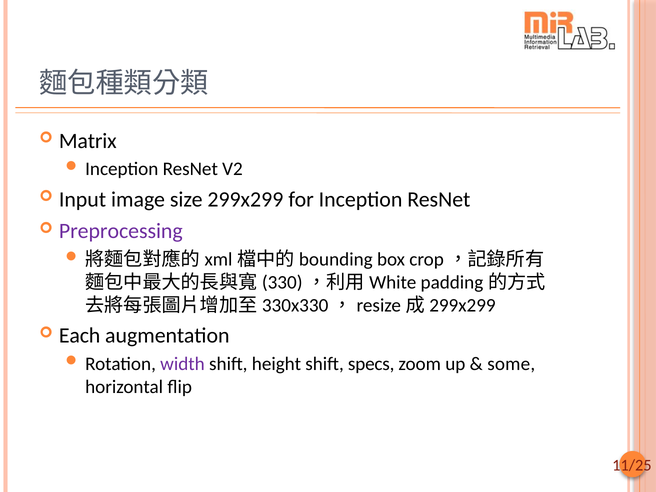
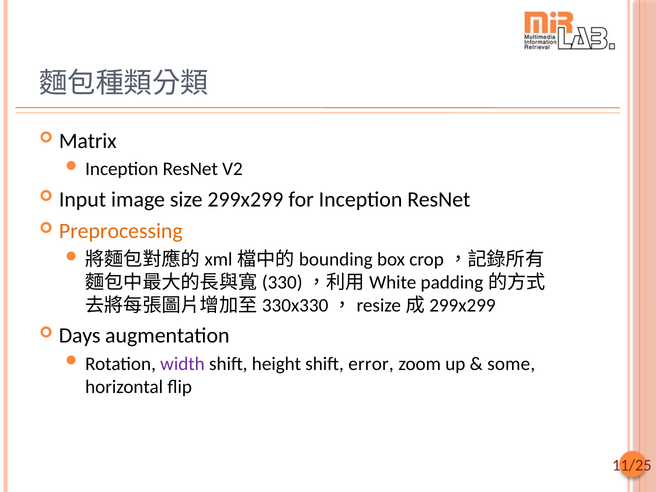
Preprocessing colour: purple -> orange (121, 231)
Each: Each -> Days (80, 336)
specs: specs -> error (371, 364)
